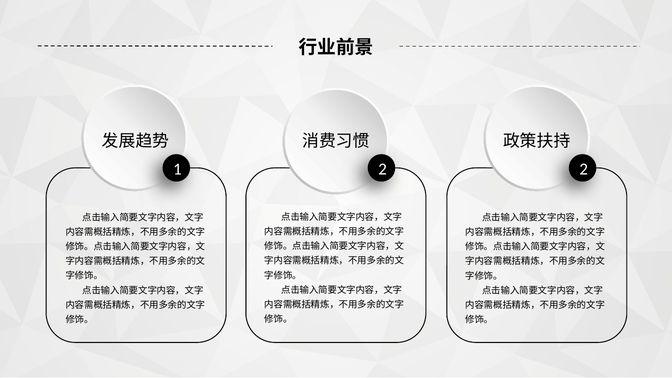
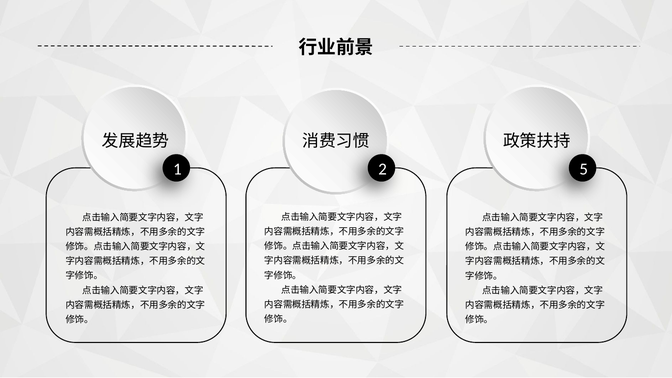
2 2: 2 -> 5 (584, 169)
